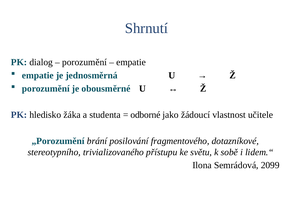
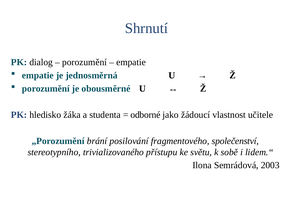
dotazníkové: dotazníkové -> společenství (235, 141)
2099: 2099 -> 2003 (270, 165)
